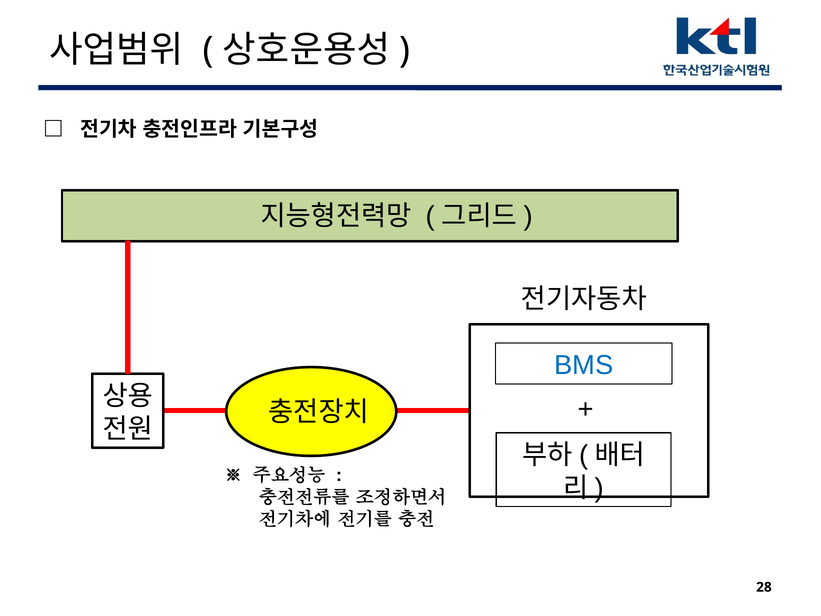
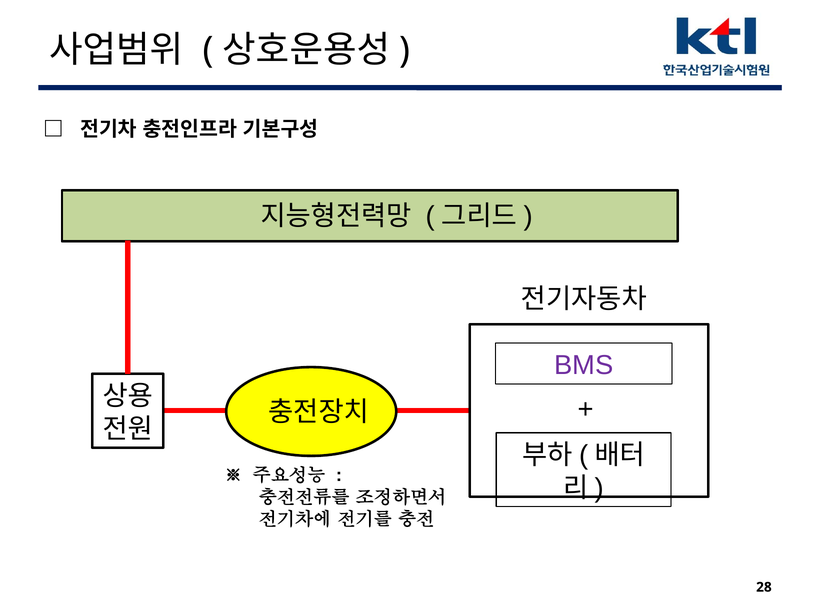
BMS colour: blue -> purple (584, 365)
